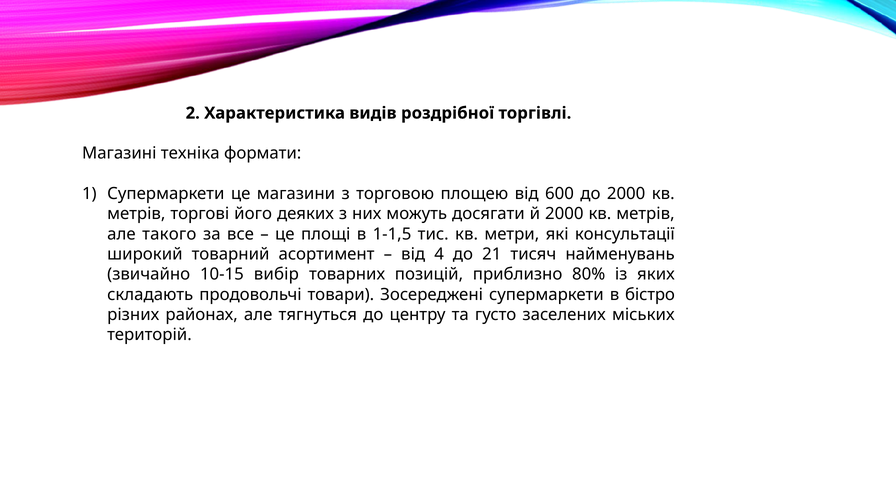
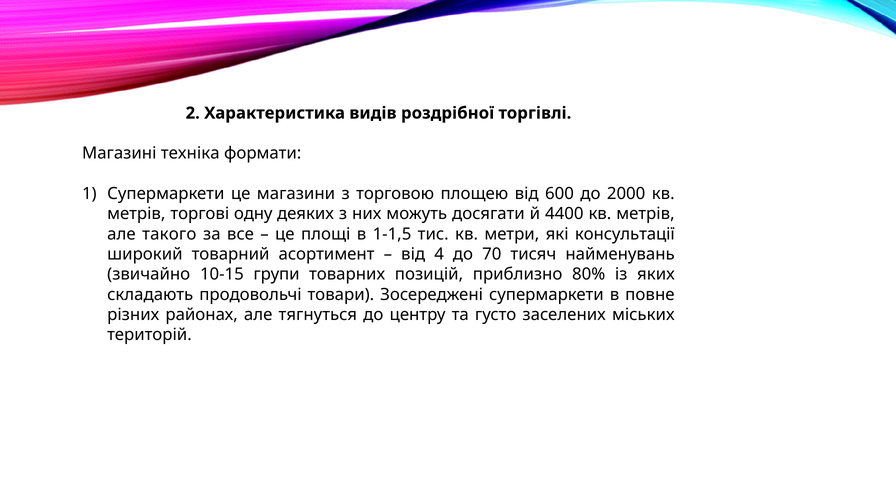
його: його -> одну (253, 214)
й 2000: 2000 -> 4400 (564, 214)
21: 21 -> 70 (492, 254)
вибір: вибір -> групи (277, 274)
бістро: бістро -> повне (650, 295)
